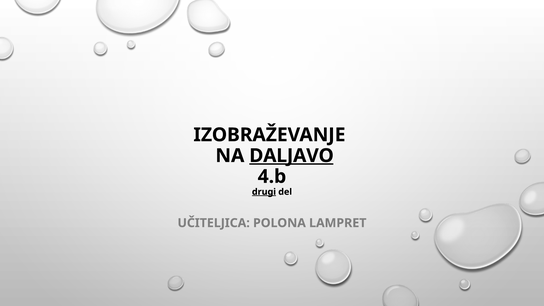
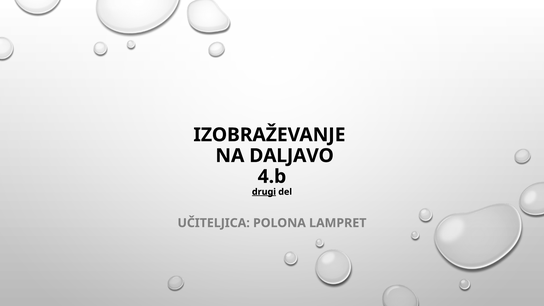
DALJAVO underline: present -> none (292, 156)
